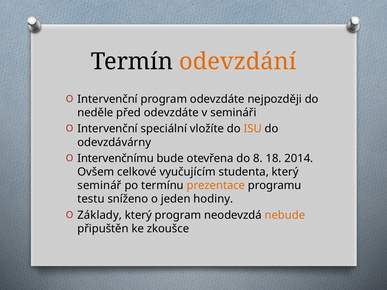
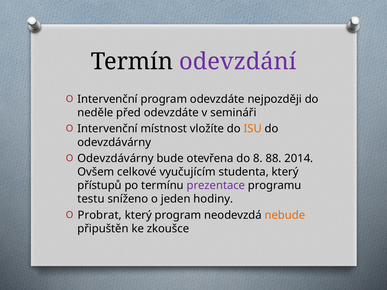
odevzdání colour: orange -> purple (238, 62)
speciální: speciální -> místnost (164, 129)
O Intervenčnímu: Intervenčnímu -> Odevzdávárny (115, 159)
18: 18 -> 88 (274, 159)
seminář: seminář -> přístupů (100, 186)
prezentace colour: orange -> purple (216, 186)
Základy: Základy -> Probrat (100, 215)
